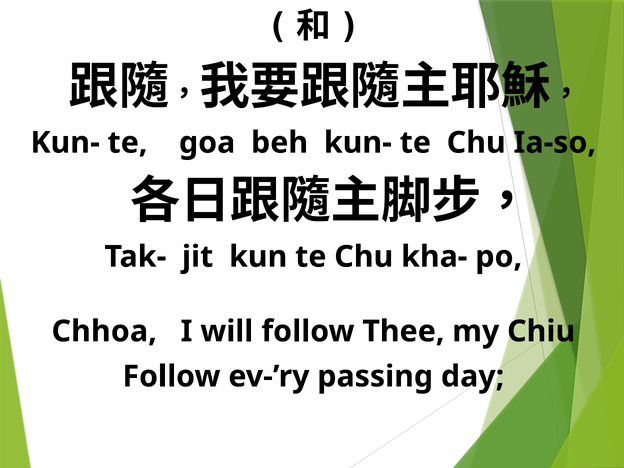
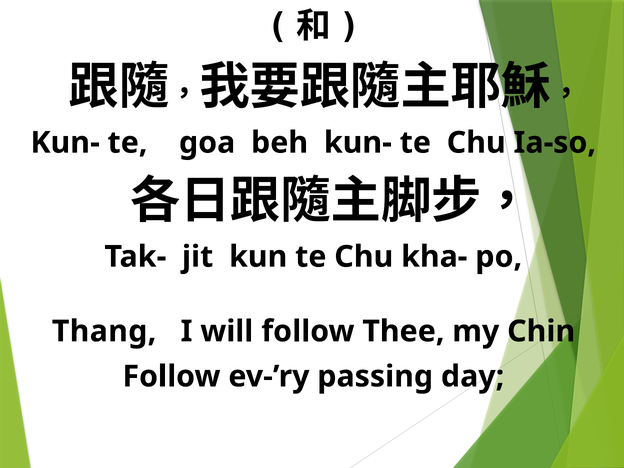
Chhoa: Chhoa -> Thang (104, 331)
Chiu: Chiu -> Chin (541, 331)
